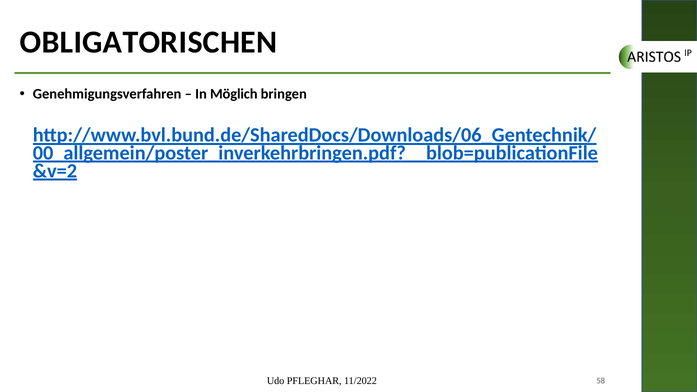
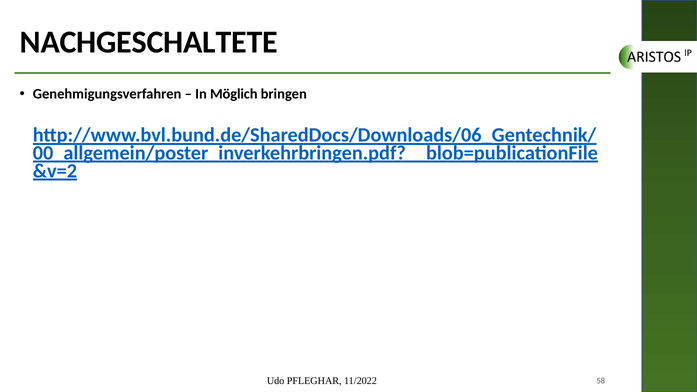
OBLIGATORISCHEN: OBLIGATORISCHEN -> NACHGESCHALTETE (149, 42)
